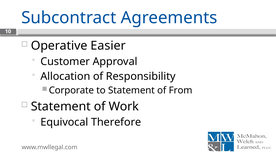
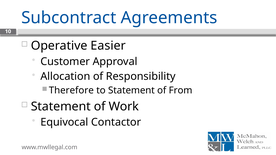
Corporate: Corporate -> Therefore (71, 91)
Therefore: Therefore -> Contactor (116, 122)
